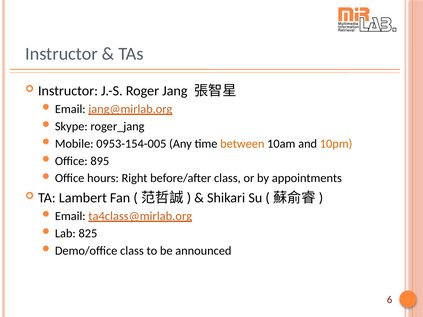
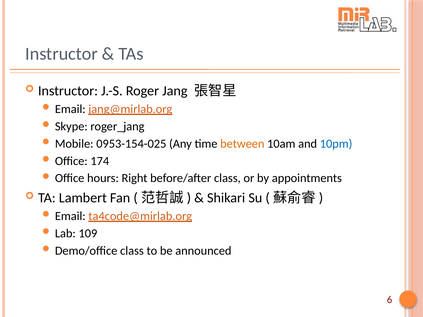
0953-154-005: 0953-154-005 -> 0953-154-025 (131, 144)
10pm colour: orange -> blue (336, 144)
895: 895 -> 174 (100, 161)
ta4class@mirlab.org: ta4class@mirlab.org -> ta4code@mirlab.org (140, 216)
825: 825 -> 109 (88, 234)
